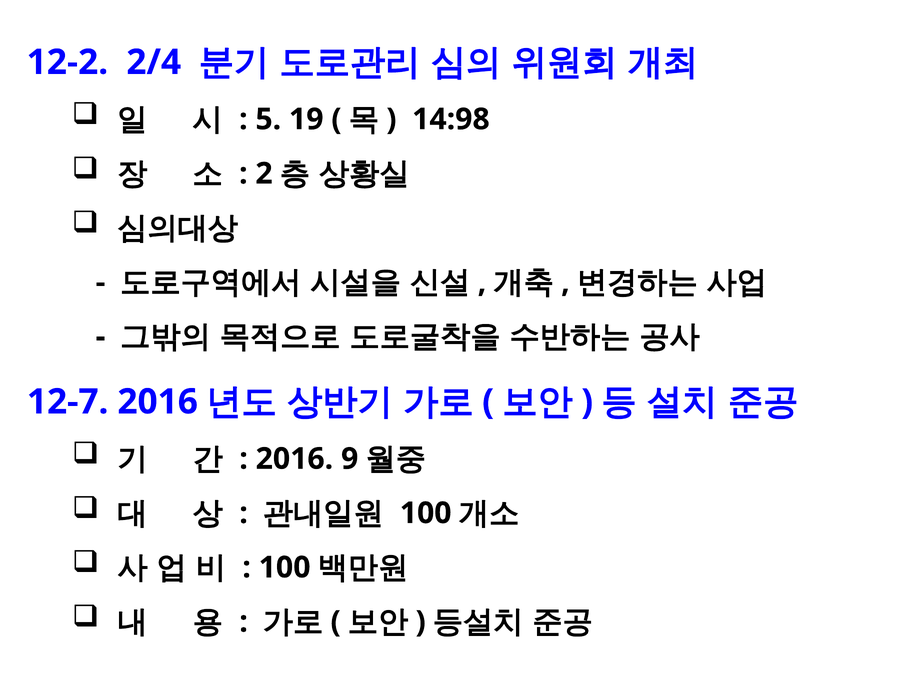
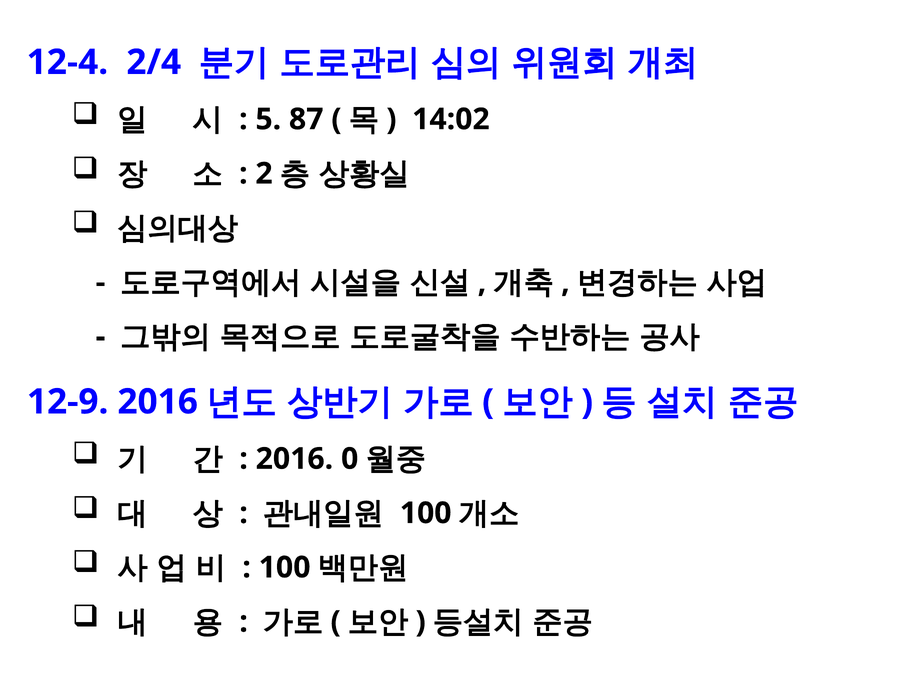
12-2: 12-2 -> 12-4 (67, 62)
19: 19 -> 87 (306, 119)
14:98: 14:98 -> 14:02 (451, 119)
12-7: 12-7 -> 12-9 (68, 402)
9: 9 -> 0 (350, 459)
